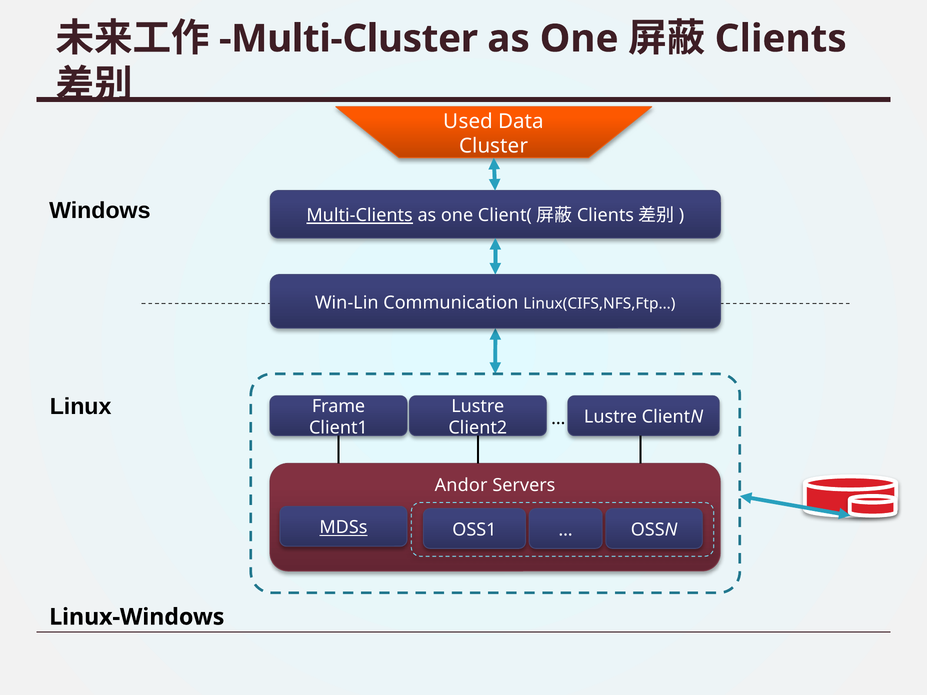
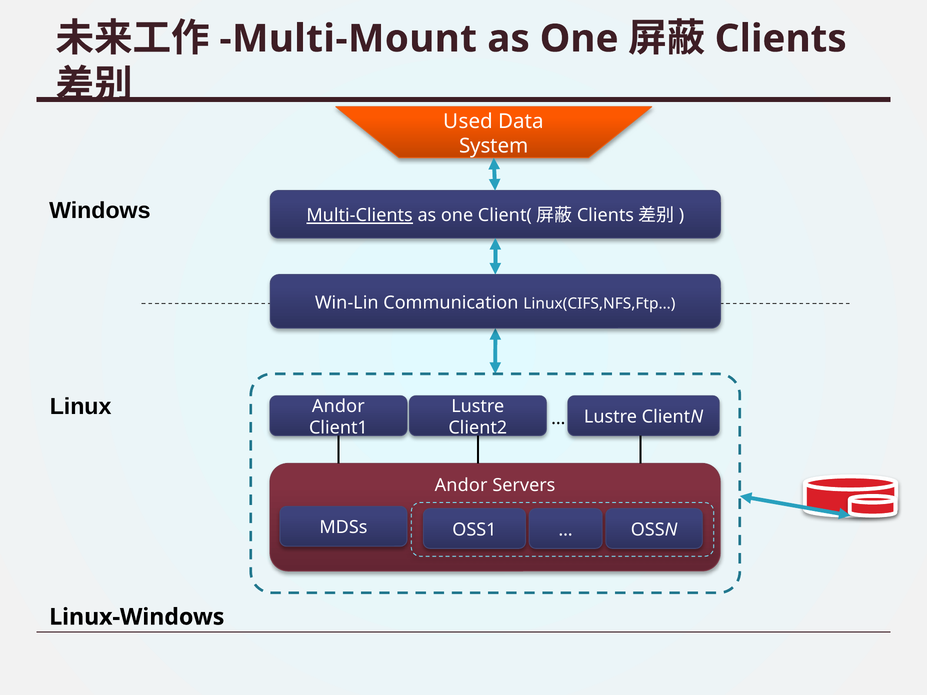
Multi-Cluster: Multi-Cluster -> Multi-Mount (348, 39)
Cluster: Cluster -> System (494, 146)
Frame: Frame -> Andor (338, 406)
MDSs underline: present -> none (343, 528)
